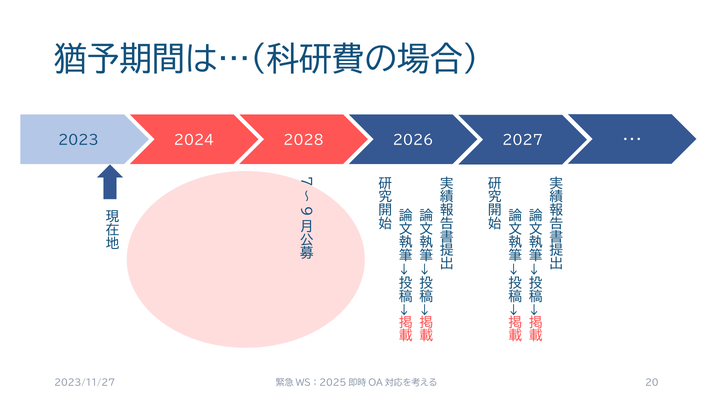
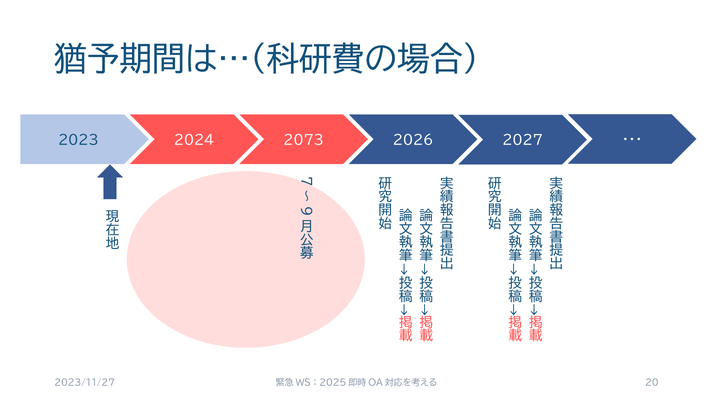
2028: 2028 -> 2073 (304, 140)
